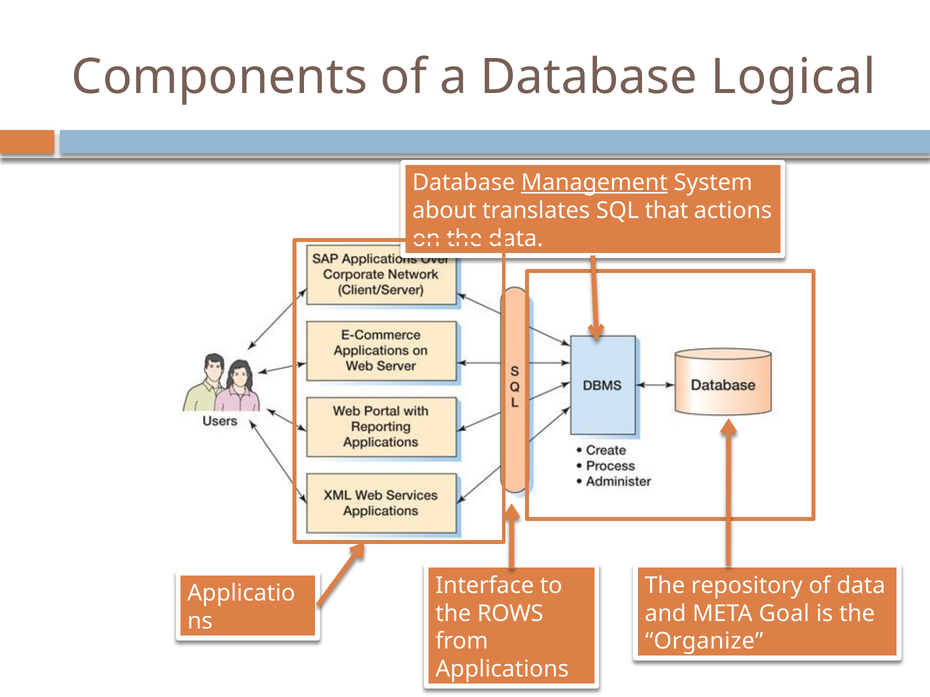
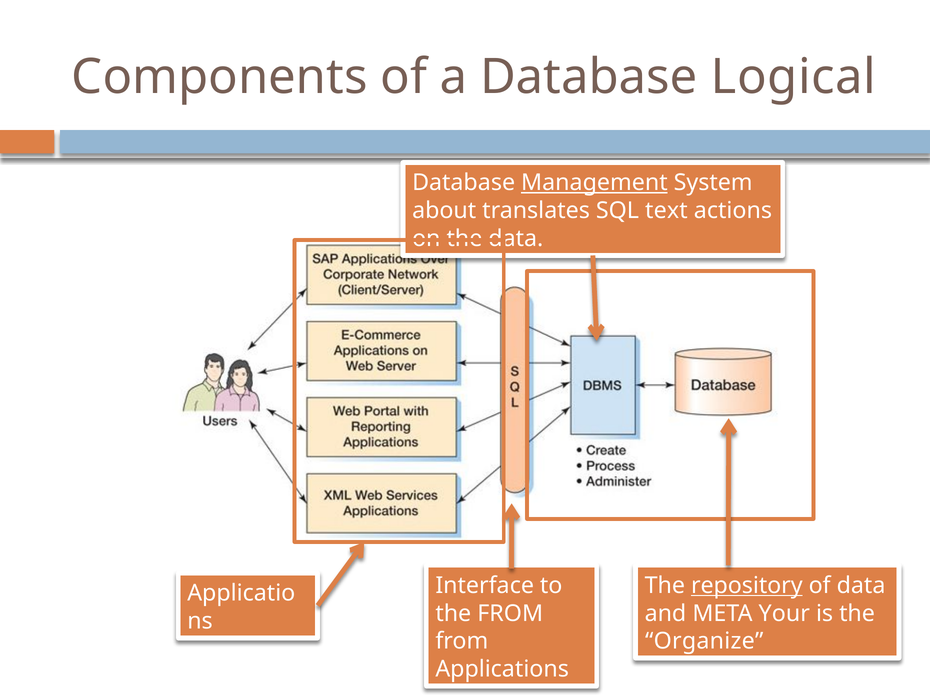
that: that -> text (666, 211)
repository underline: none -> present (747, 586)
the ROWS: ROWS -> FROM (510, 614)
Goal: Goal -> Your (784, 614)
